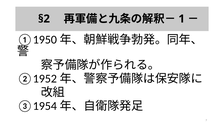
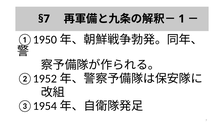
§2: §2 -> §7 (44, 19)
